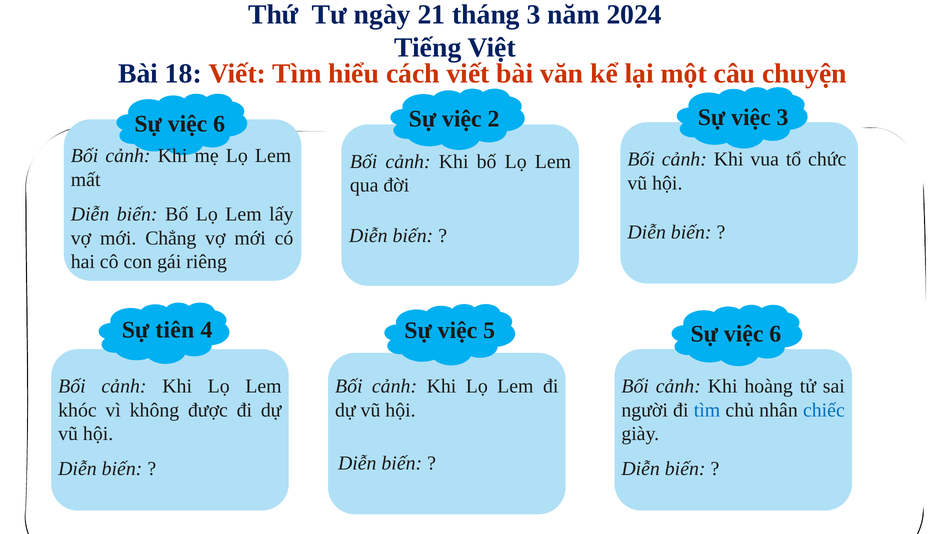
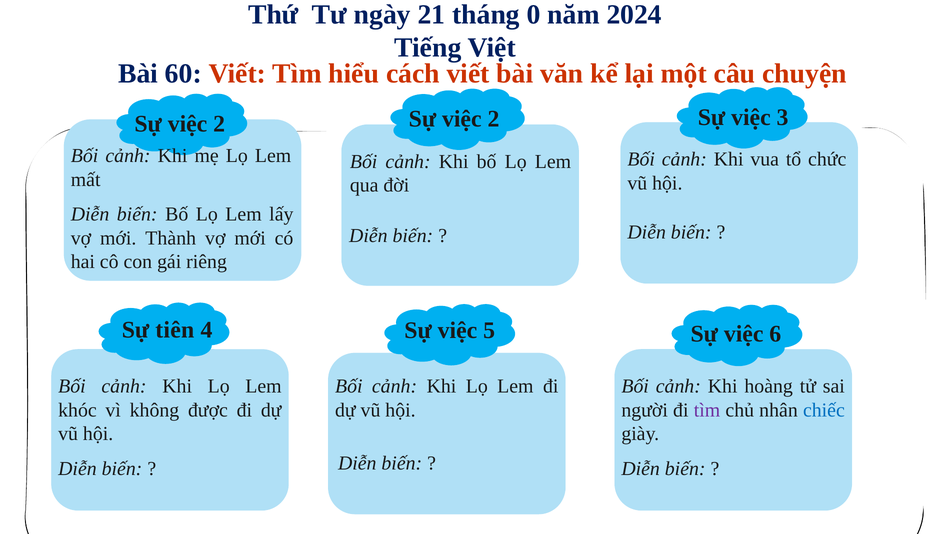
tháng 3: 3 -> 0 (534, 15)
18: 18 -> 60 (183, 73)
6: 6 -> 2 (219, 124)
Chẳng: Chẳng -> Thành (171, 238)
tìm colour: blue -> purple (707, 410)
